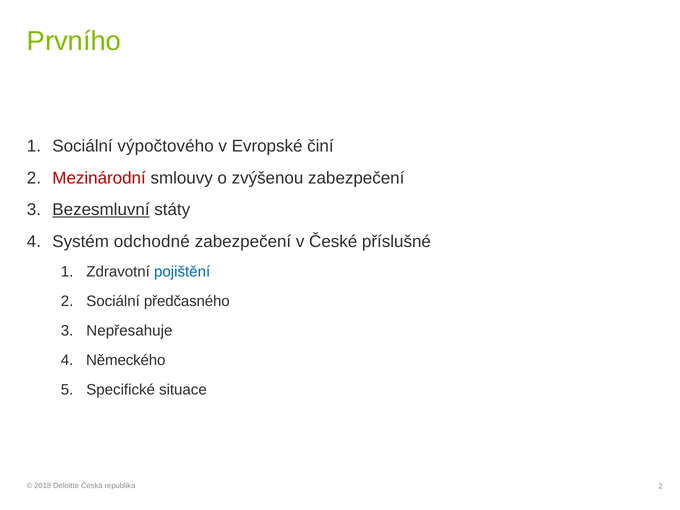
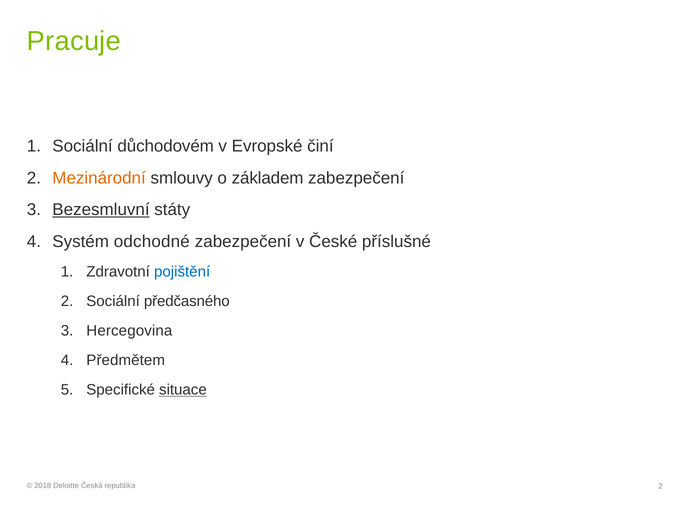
Prvního: Prvního -> Pracuje (74, 41)
výpočtového: výpočtového -> důchodovém (166, 146)
Mezinárodní colour: red -> orange (99, 178)
zvýšenou: zvýšenou -> základem (268, 178)
Nepřesahuje: Nepřesahuje -> Hercegovina (129, 331)
Německého: Německého -> Předmětem (126, 360)
situace underline: none -> present (183, 390)
